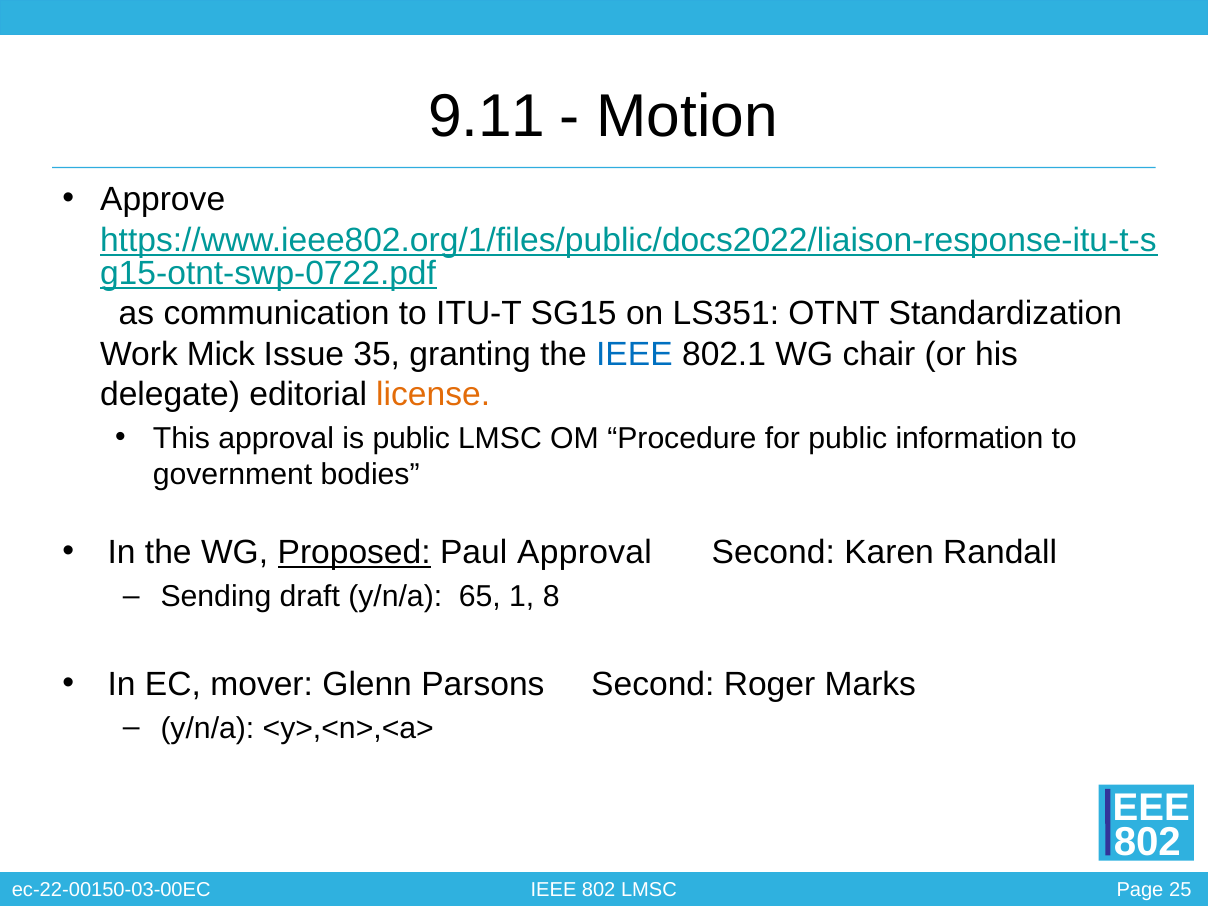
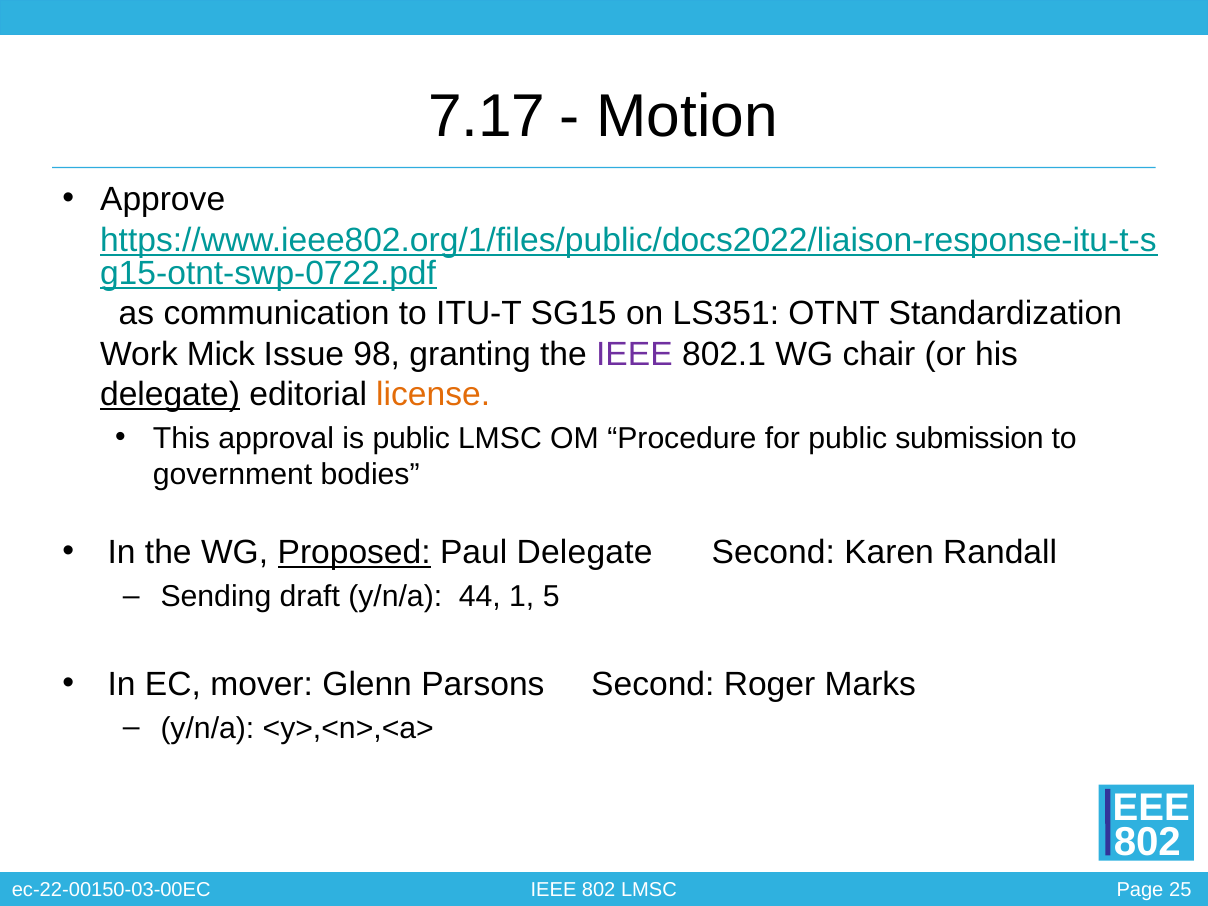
9.11: 9.11 -> 7.17 (487, 117)
35: 35 -> 98 (377, 354)
IEEE colour: blue -> purple (634, 354)
delegate underline: none -> present (170, 394)
information: information -> submission (970, 438)
Paul Approval: Approval -> Delegate (585, 553)
65: 65 -> 44 (480, 597)
8: 8 -> 5 (551, 597)
